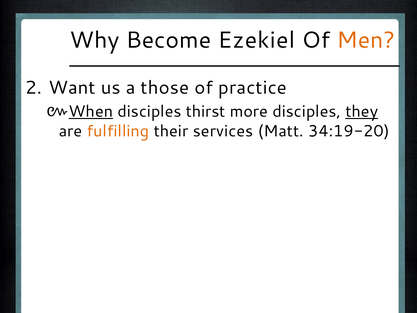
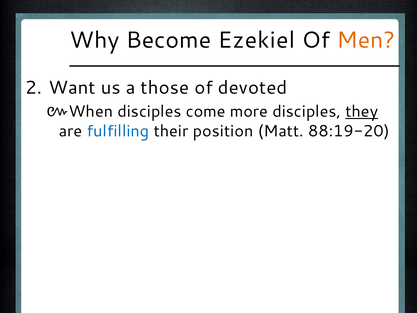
practice: practice -> devoted (253, 87)
When underline: present -> none (91, 111)
thirst: thirst -> come (206, 111)
fulfilling colour: orange -> blue (118, 131)
services: services -> position (223, 131)
34:19-20: 34:19-20 -> 88:19-20 (349, 131)
